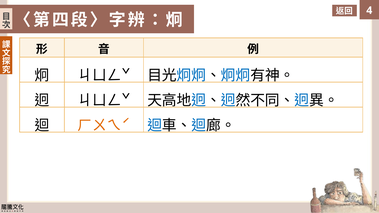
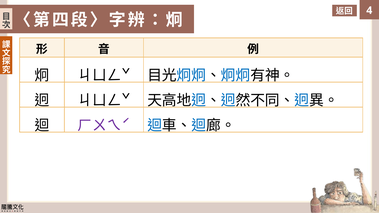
ㄏㄨㄟˊ colour: orange -> purple (104, 126)
